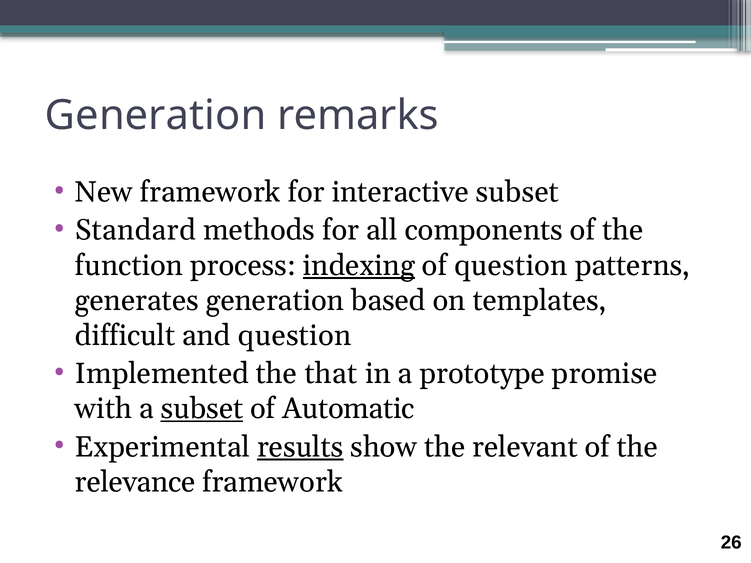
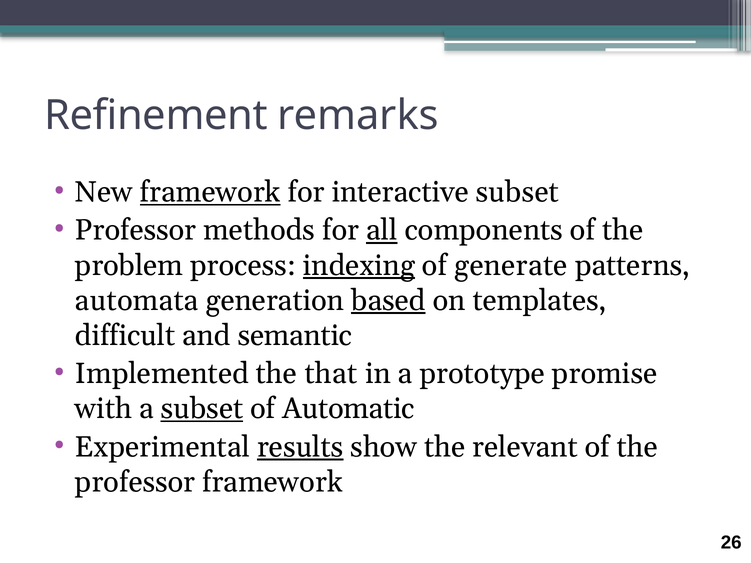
Generation: Generation -> Refinement (156, 116)
framework underline: none -> present (210, 192)
Standard: Standard -> Professor (136, 230)
all underline: none -> present (382, 230)
function: function -> problem (129, 266)
of question: question -> generate (511, 266)
generates: generates -> automata (137, 301)
based underline: none -> present (388, 301)
and question: question -> semantic (295, 336)
relevance: relevance -> professor (135, 482)
